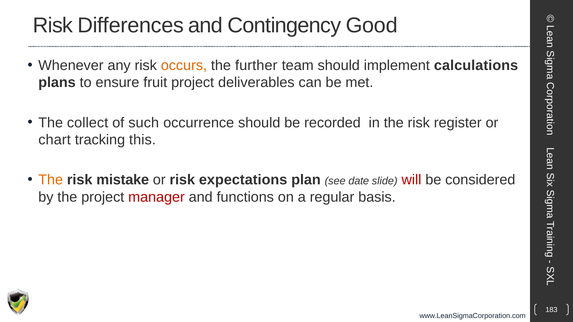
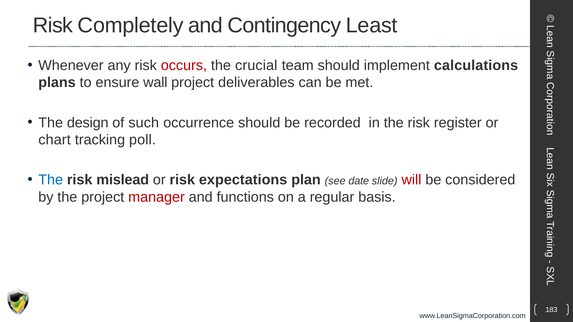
Differences: Differences -> Completely (131, 25)
Good: Good -> Least (372, 25)
occurs colour: orange -> red (184, 65)
further: further -> crucial (256, 65)
fruit: fruit -> wall (155, 83)
collect: collect -> design (88, 123)
this: this -> poll (142, 140)
The colour: orange -> blue (51, 180)
mistake: mistake -> mislead (123, 180)
